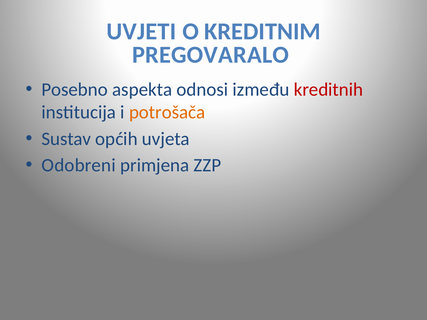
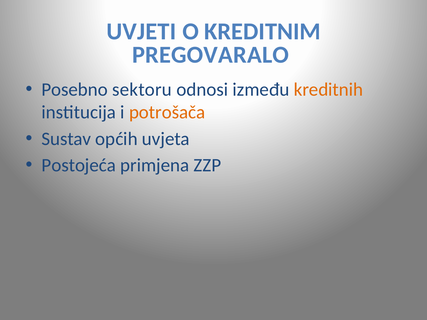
aspekta: aspekta -> sektoru (142, 90)
kreditnih colour: red -> orange (328, 90)
Odobreni: Odobreni -> Postojeća (79, 166)
